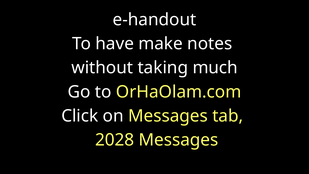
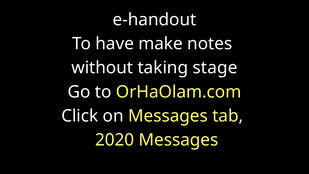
much: much -> stage (215, 68)
2028: 2028 -> 2020 (115, 140)
